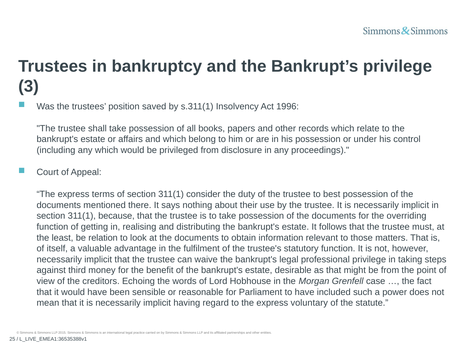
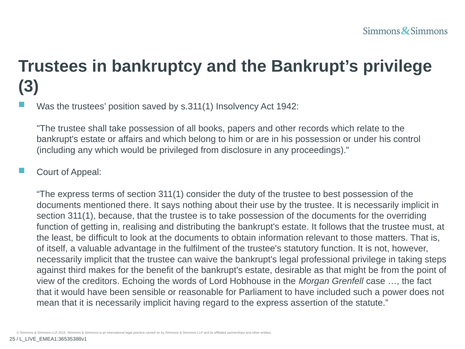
1996: 1996 -> 1942 (288, 106)
relation: relation -> difficult (103, 238)
money: money -> makes (102, 270)
voluntary: voluntary -> assertion (309, 303)
